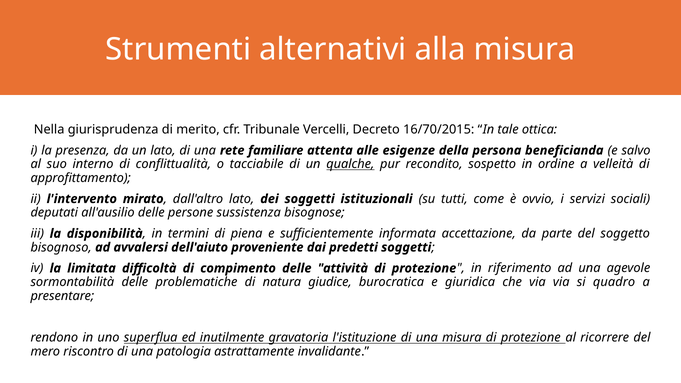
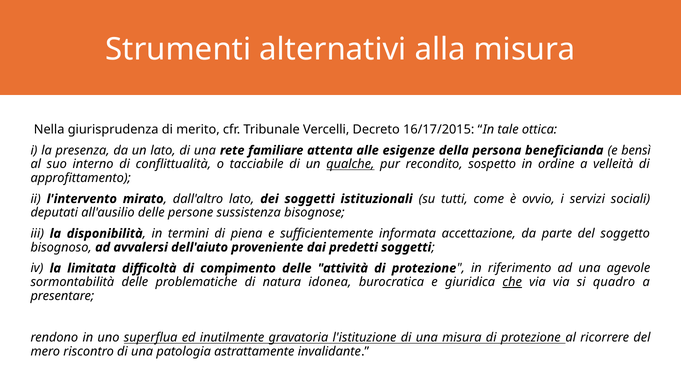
16/70/2015: 16/70/2015 -> 16/17/2015 (439, 130)
salvo: salvo -> bensì (636, 150)
giudice: giudice -> idonea (330, 282)
che underline: none -> present (512, 282)
